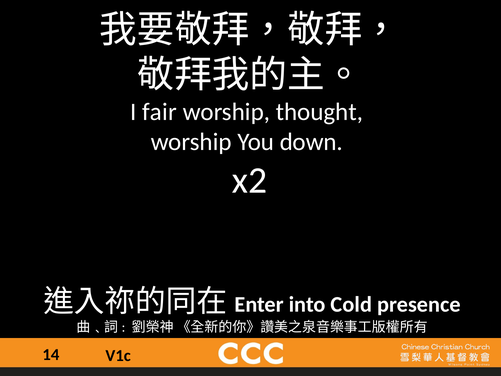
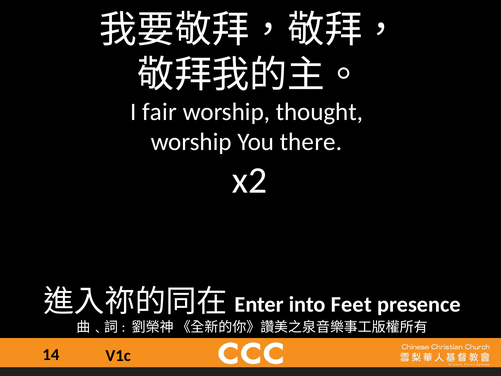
down: down -> there (311, 142)
Cold: Cold -> Feet (351, 304)
